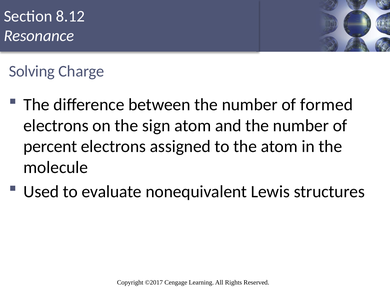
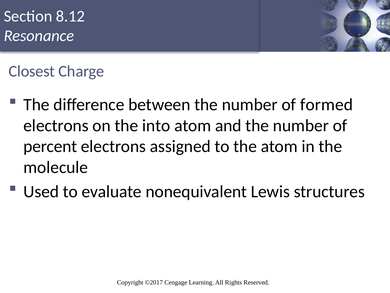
Solving: Solving -> Closest (32, 71)
sign: sign -> into (156, 125)
